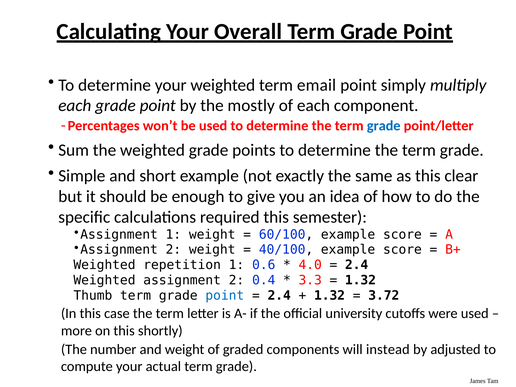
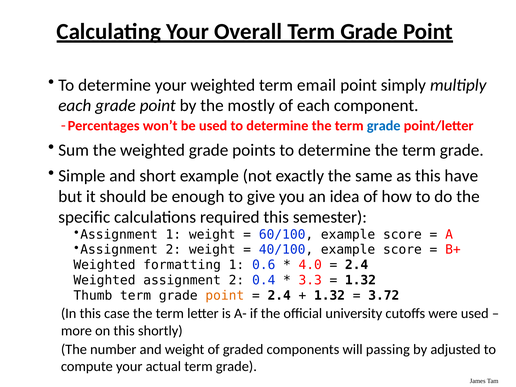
clear: clear -> have (461, 176)
repetition: repetition -> formatting (182, 265)
point colour: blue -> orange (225, 295)
instead: instead -> passing (388, 349)
